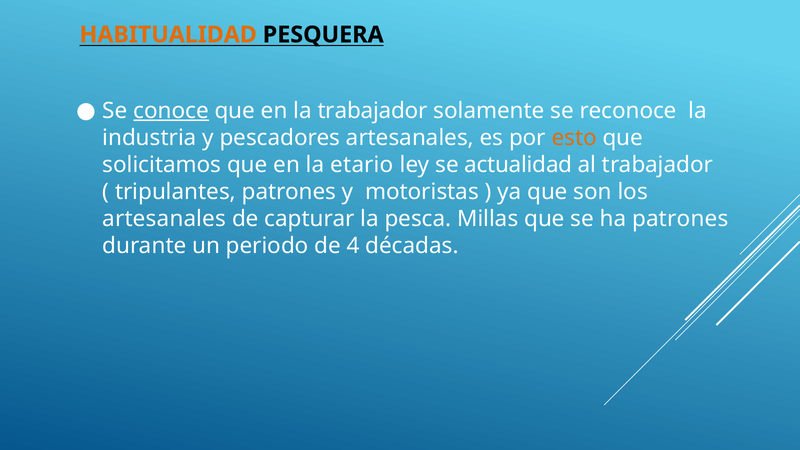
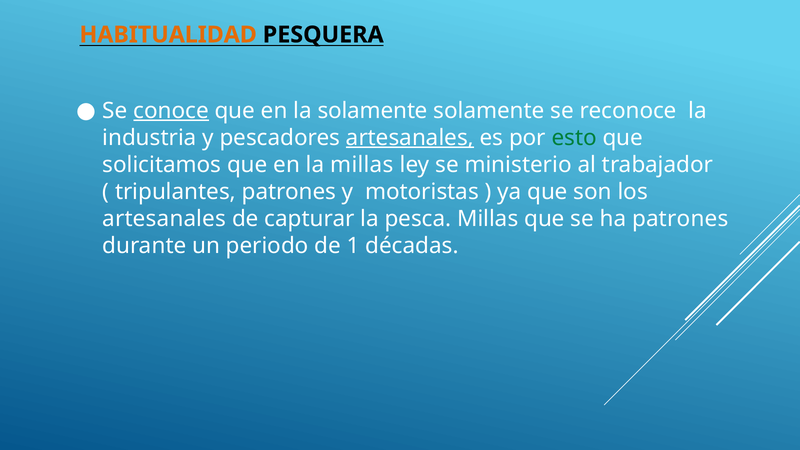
la trabajador: trabajador -> solamente (373, 111)
artesanales underline: none -> present (410, 138)
esto colour: orange -> green (574, 138)
la etario: etario -> millas (362, 165)
actualidad: actualidad -> ministerio (518, 165)
4: 4 -> 1 (353, 246)
